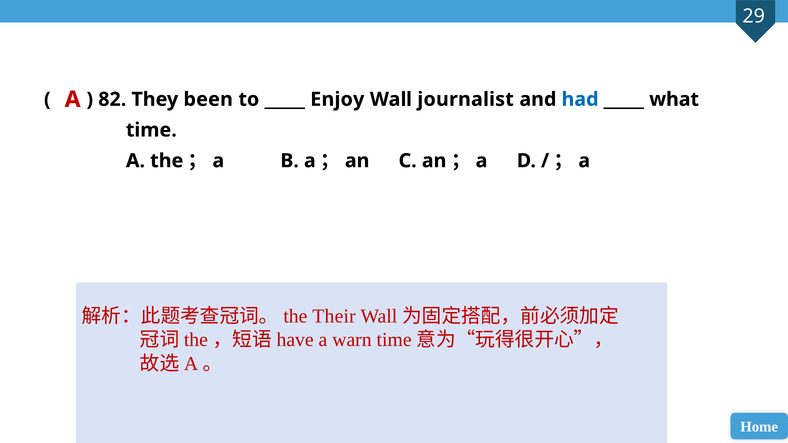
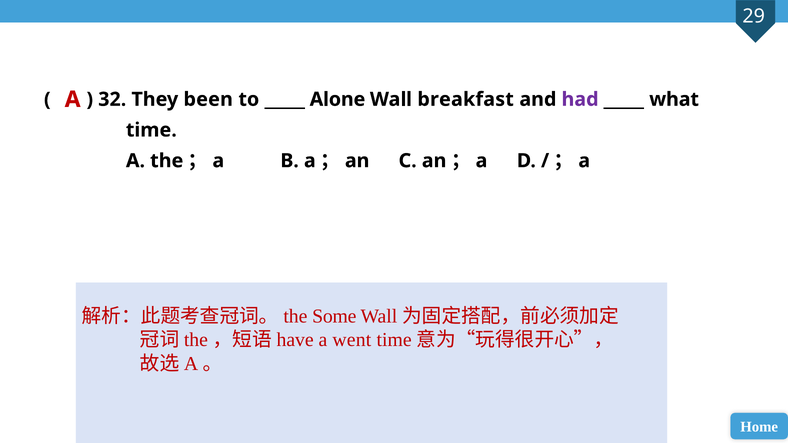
82: 82 -> 32 (112, 99)
Enjoy: Enjoy -> Alone (337, 99)
journalist: journalist -> breakfast (466, 99)
had colour: blue -> purple (580, 99)
Their: Their -> Some (334, 316)
warn: warn -> went (352, 340)
